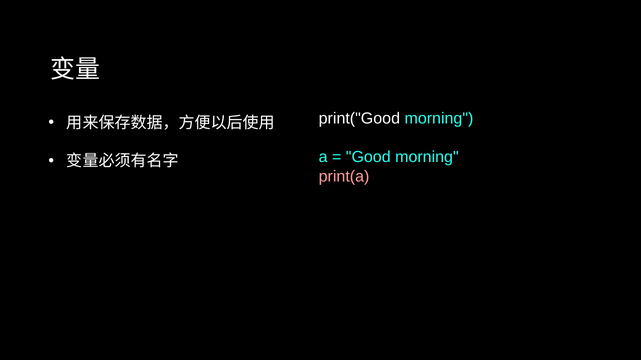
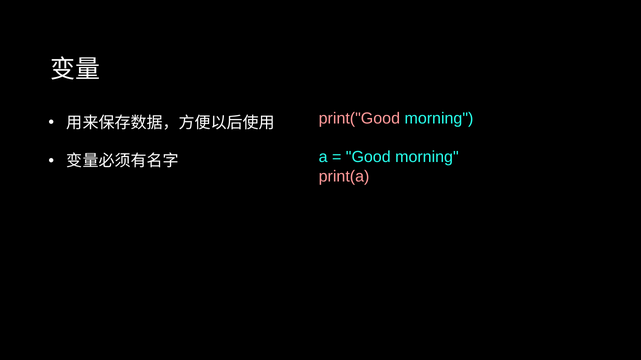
print("Good colour: white -> pink (359, 119)
